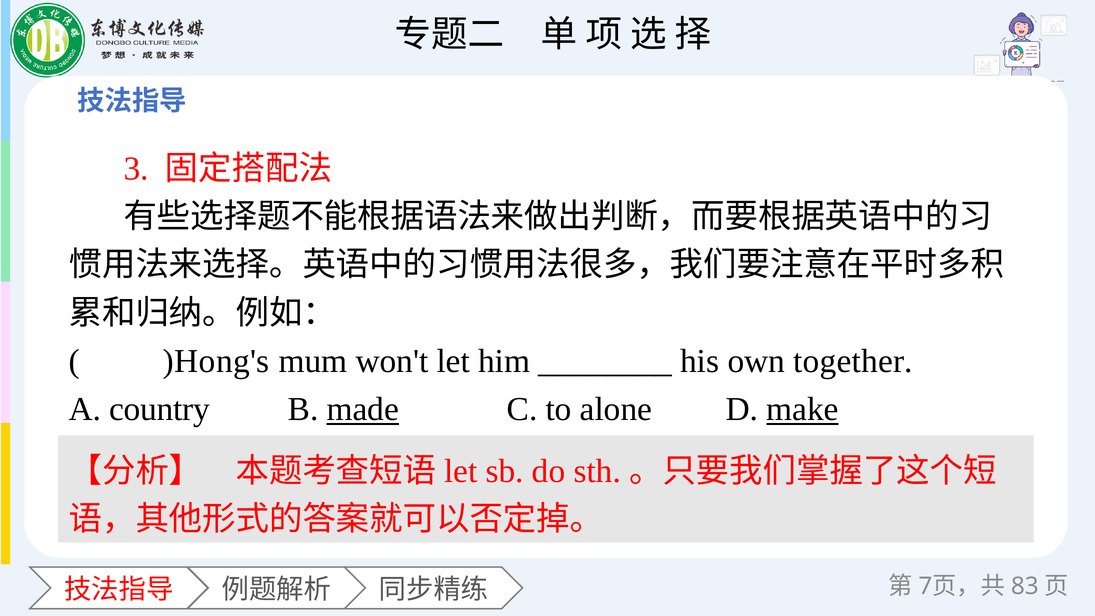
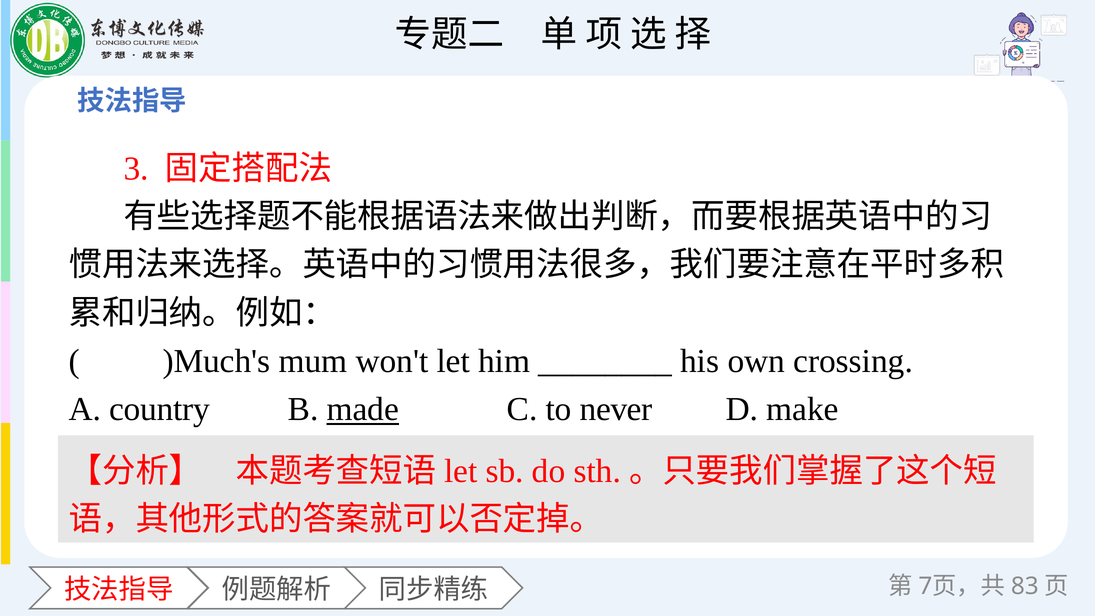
)Hong's: )Hong's -> )Much's (216, 361)
together: together -> crossing (853, 361)
alone: alone -> never (616, 409)
make underline: present -> none (803, 409)
